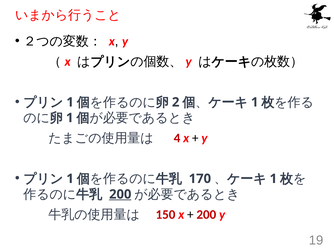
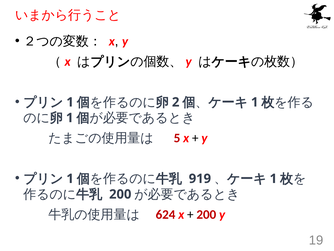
4: 4 -> 5 (177, 138)
170: 170 -> 919 (200, 178)
200 underline: present -> none (120, 194)
150: 150 -> 624 (166, 214)
